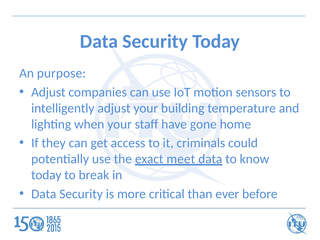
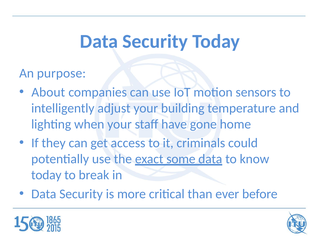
Adjust: Adjust -> About (48, 92)
meet: meet -> some (181, 159)
